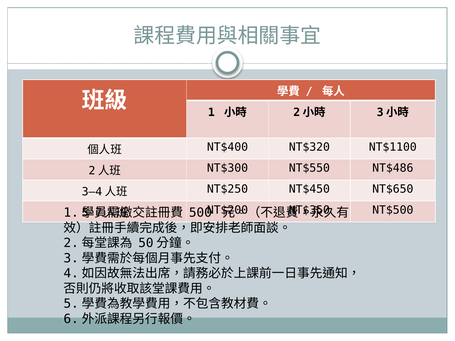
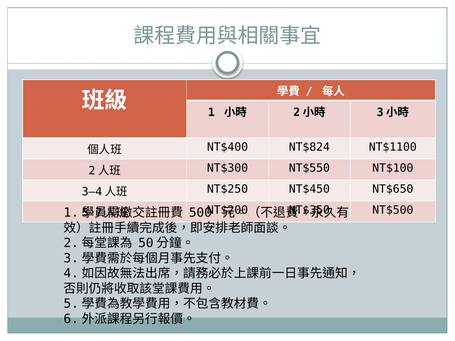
NT$320: NT$320 -> NT$824 (309, 147)
NT$486: NT$486 -> NT$100 (393, 168)
